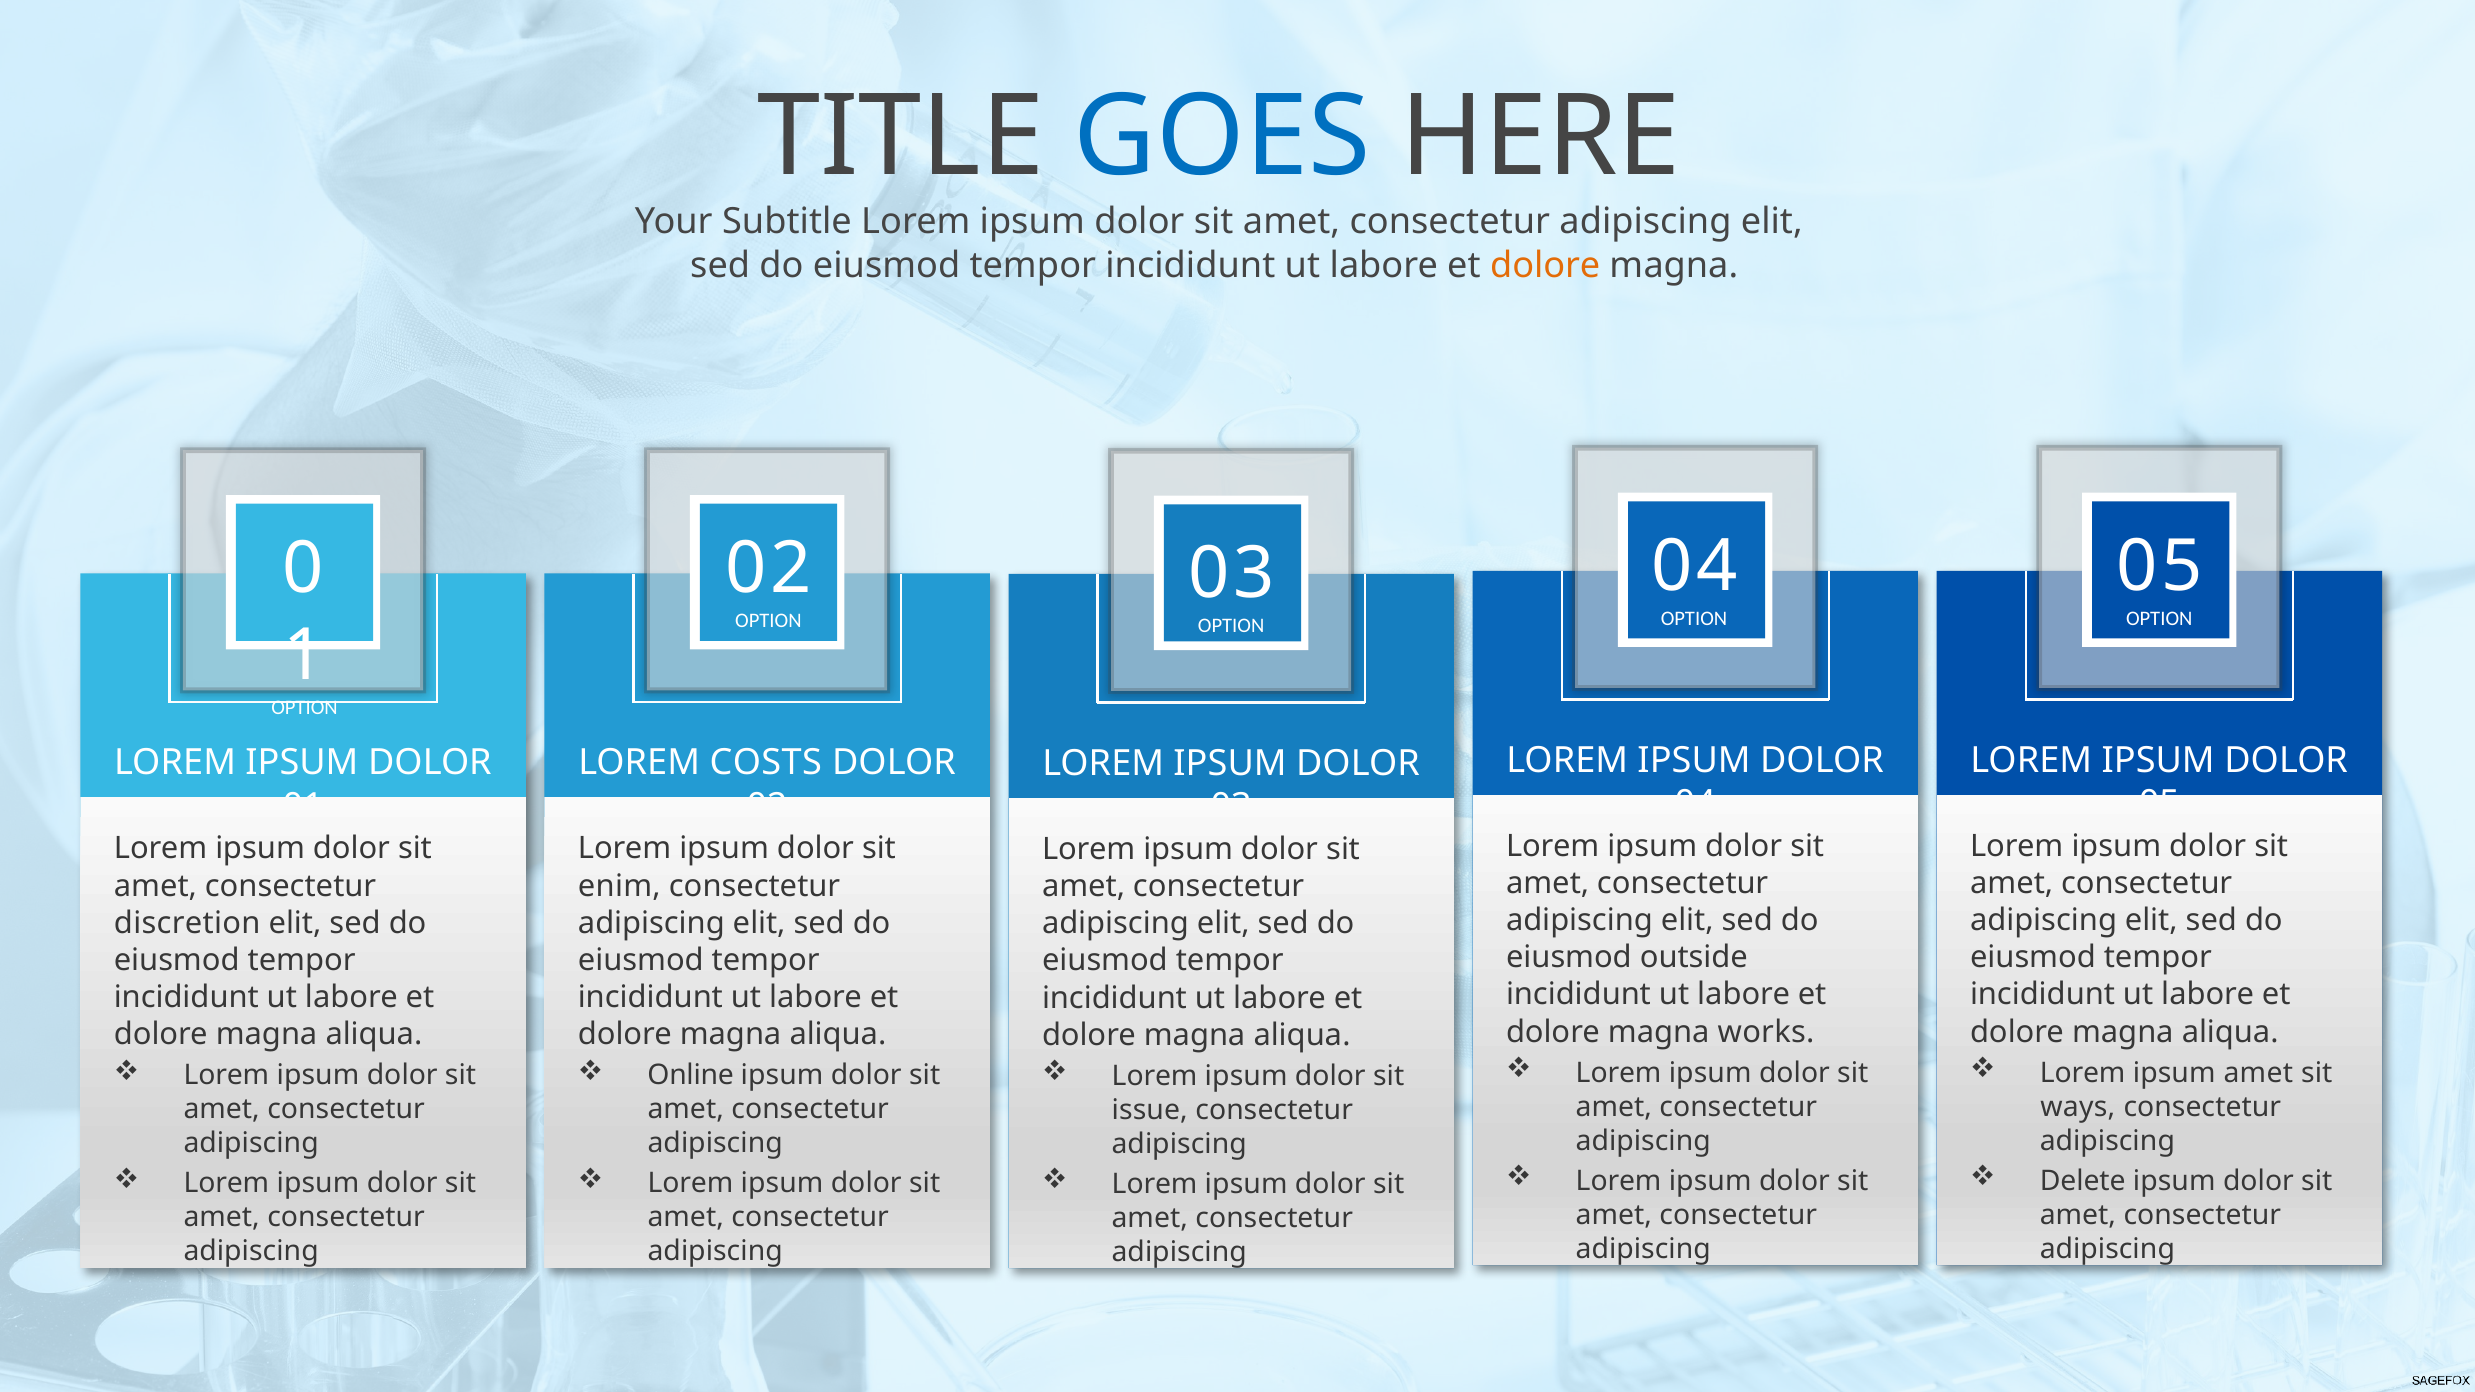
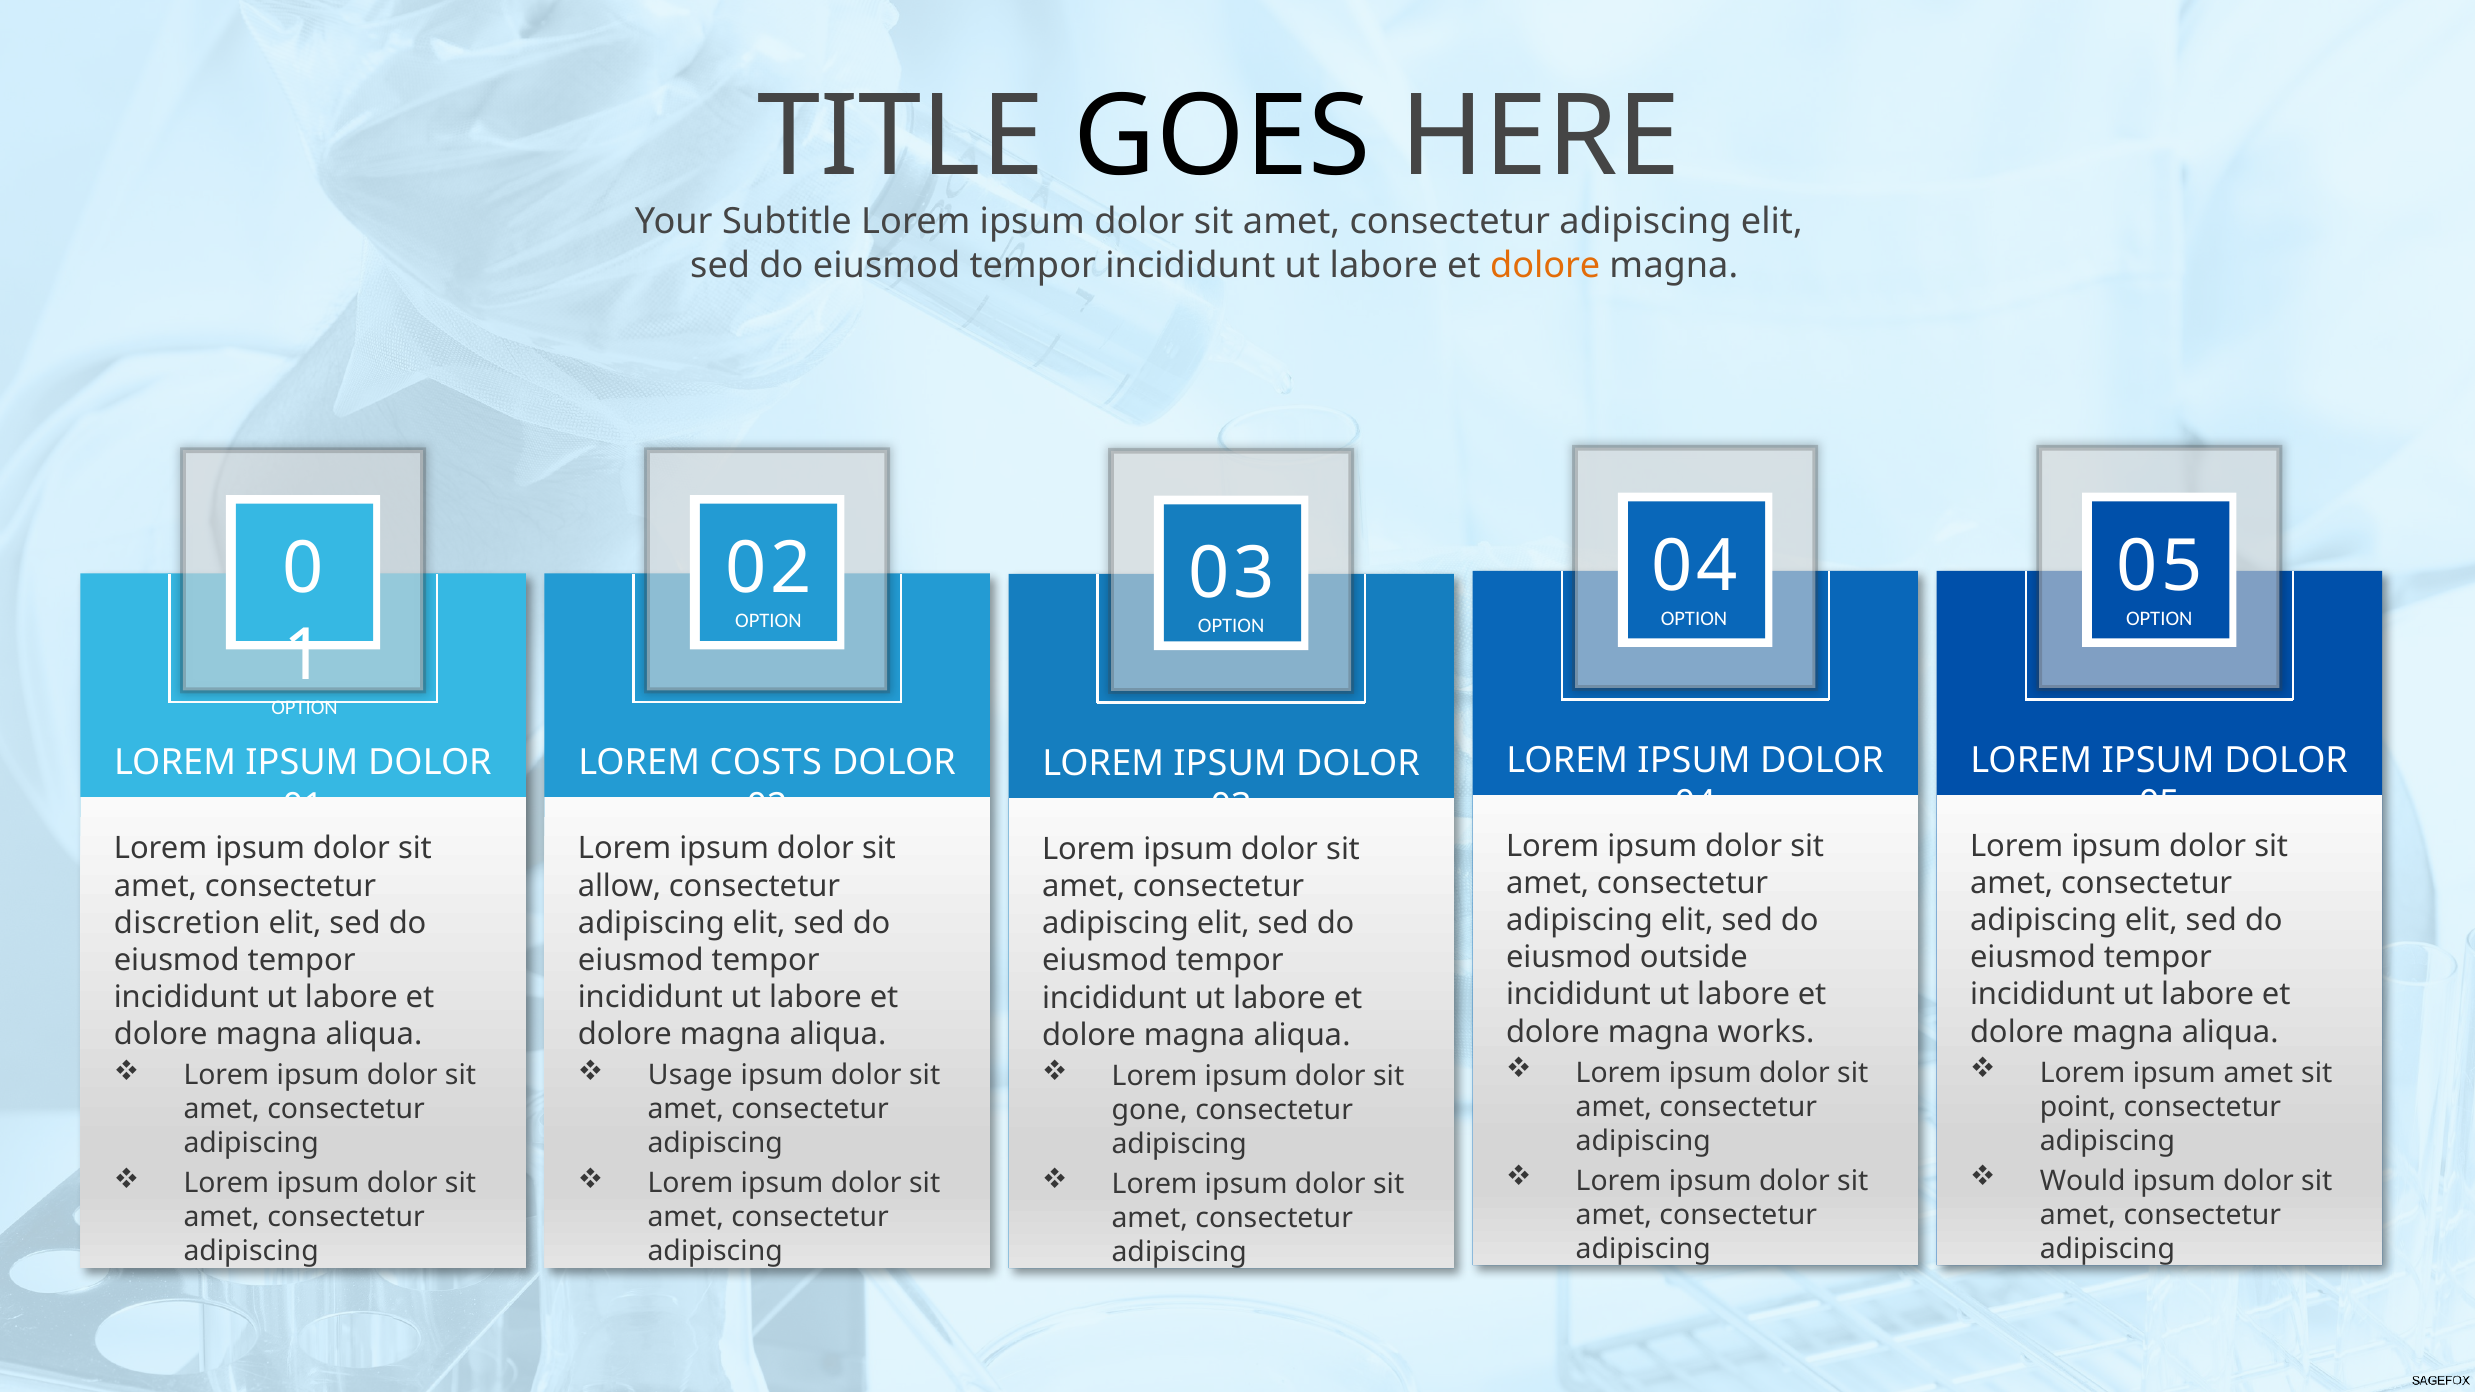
GOES colour: blue -> black (1222, 138)
enim: enim -> allow (620, 886)
Online: Online -> Usage (690, 1076)
ways: ways -> point (2078, 1107)
issue: issue -> gone (1150, 1110)
Delete: Delete -> Would (2083, 1181)
